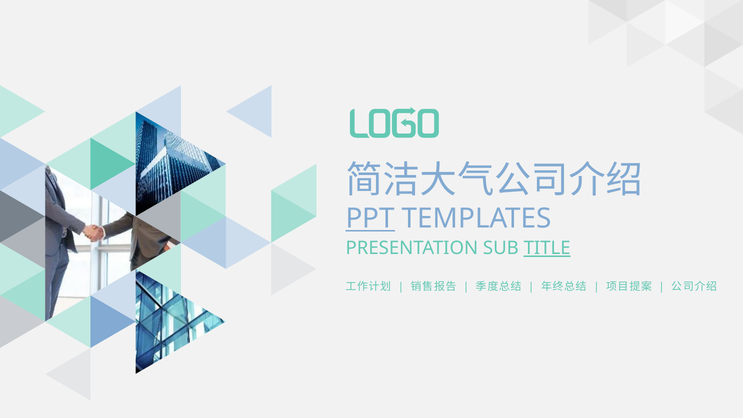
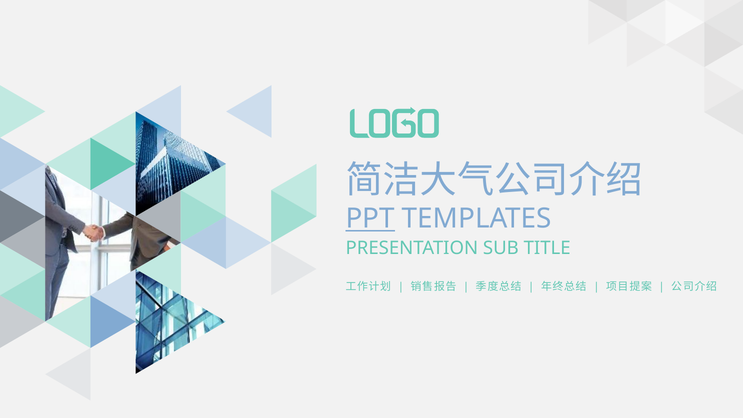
TITLE underline: present -> none (547, 248)
